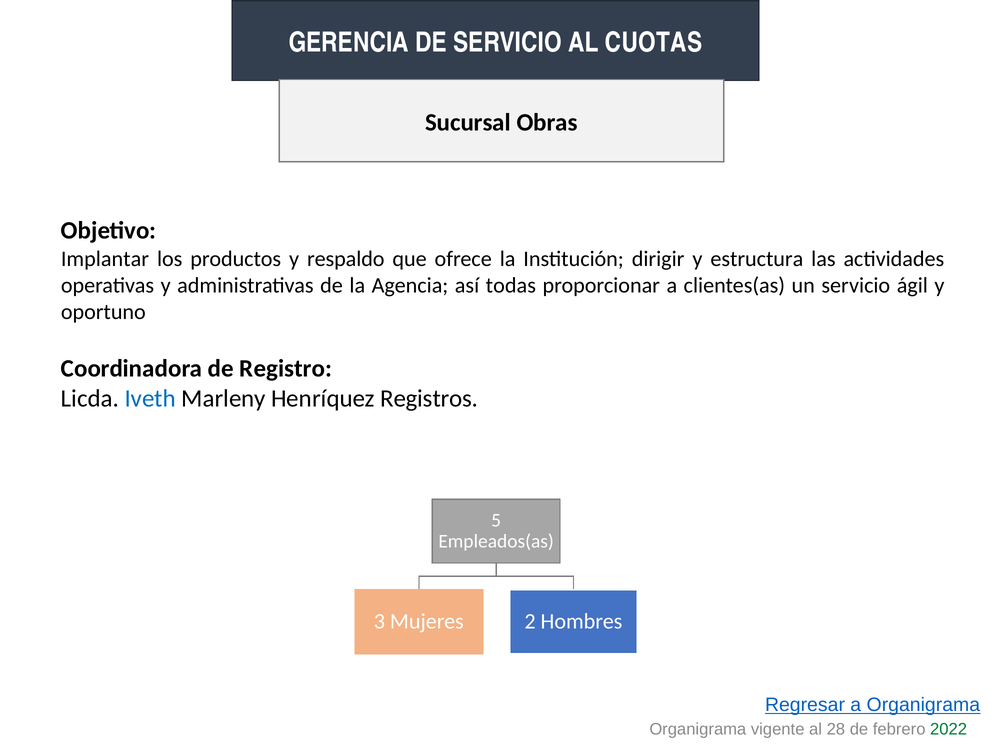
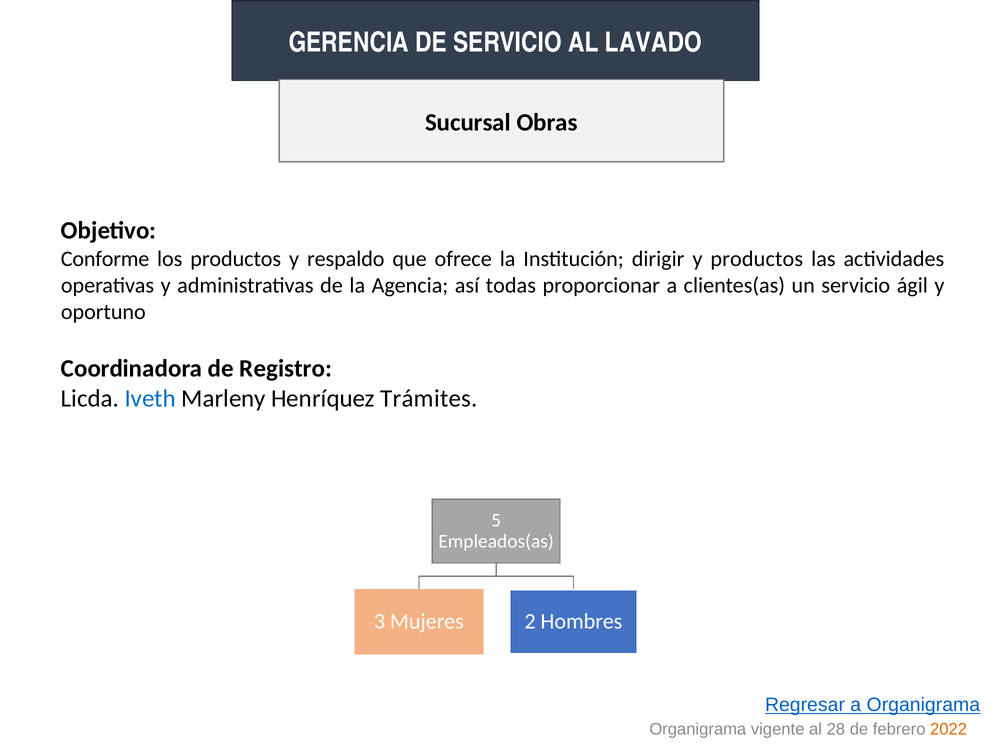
CUOTAS: CUOTAS -> LAVADO (654, 43)
Implantar: Implantar -> Conforme (105, 259)
y estructura: estructura -> productos (757, 259)
Registros: Registros -> Trámites (429, 399)
2022 colour: green -> orange (949, 729)
